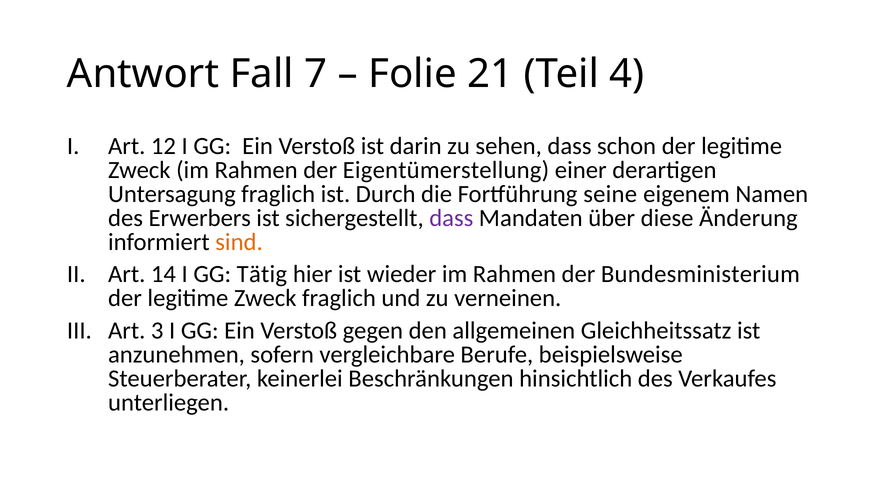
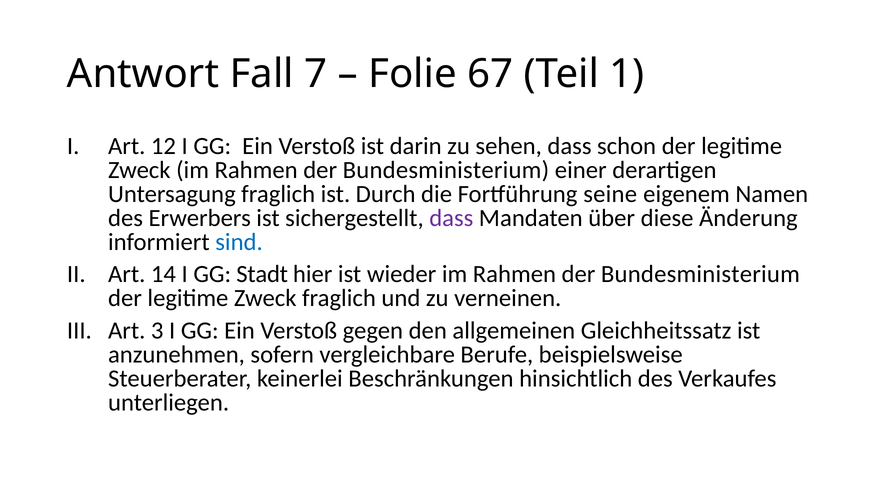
21: 21 -> 67 (490, 74)
4: 4 -> 1 (627, 74)
Eigentümerstellung: Eigentümerstellung -> Bundesministerium (446, 170)
sind colour: orange -> blue (239, 242)
Tätig: Tätig -> Stadt (262, 274)
